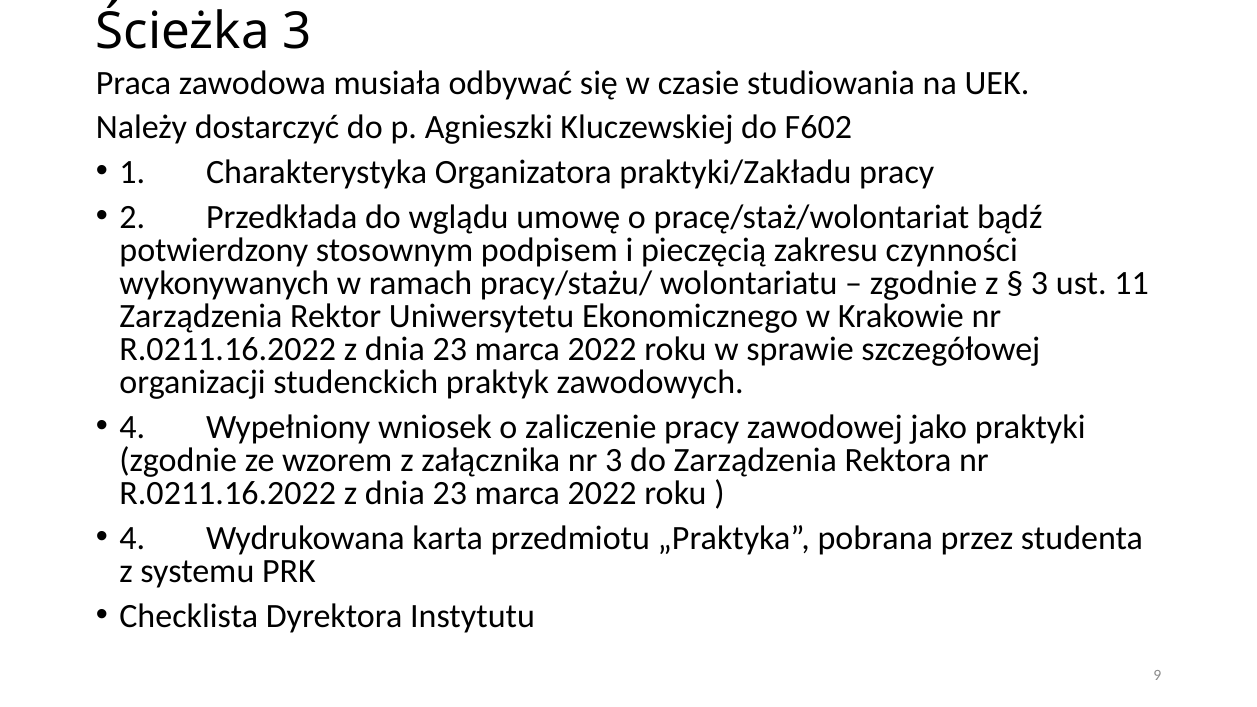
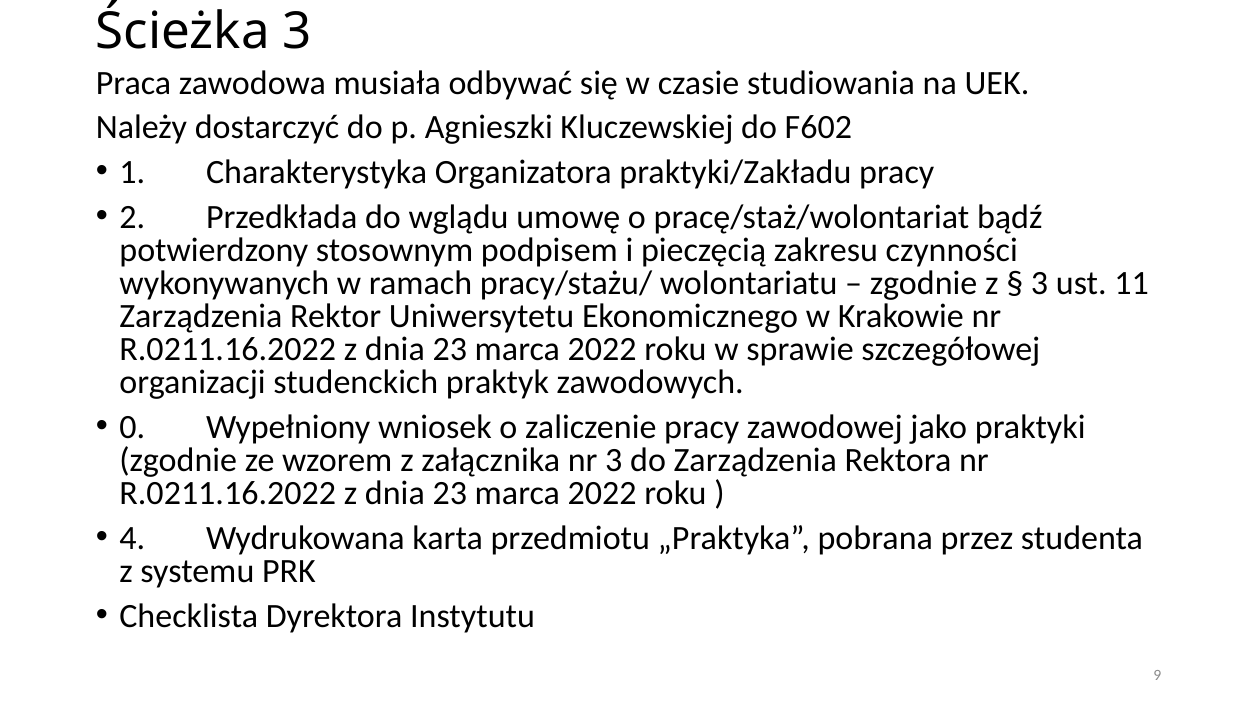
4: 4 -> 0 (132, 428)
